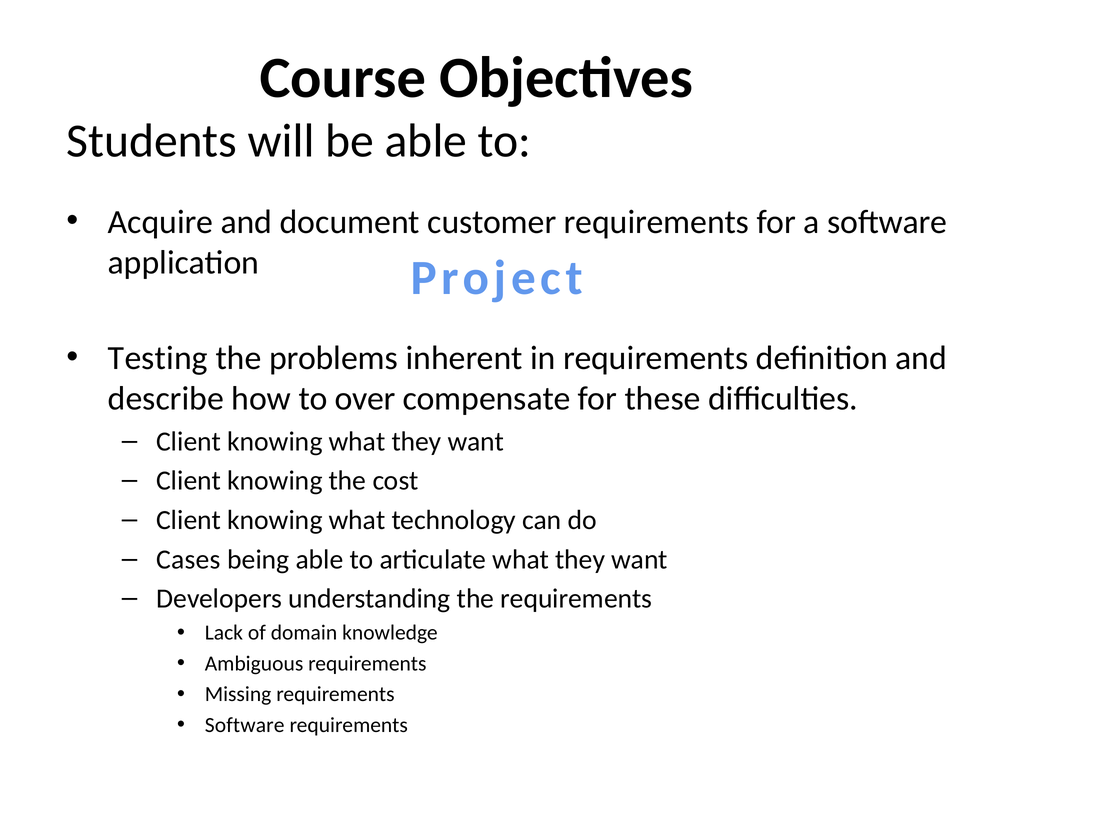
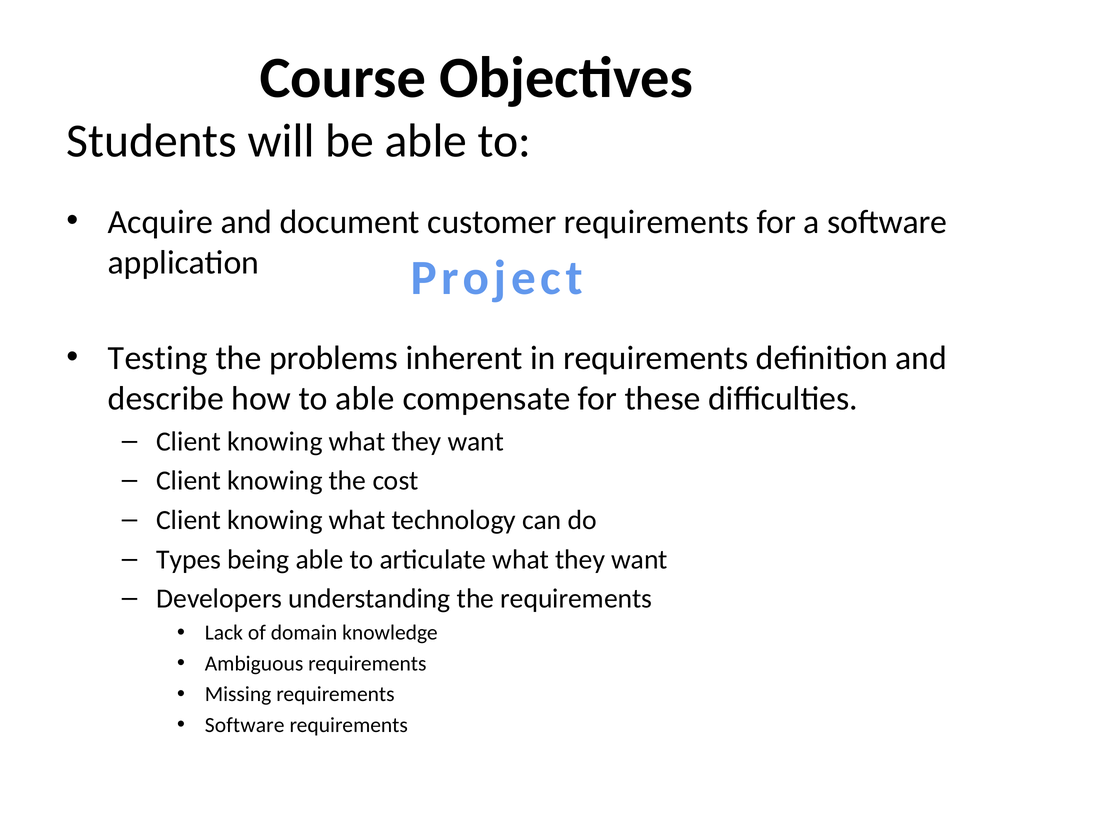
to over: over -> able (365, 399)
Cases: Cases -> Types (189, 560)
